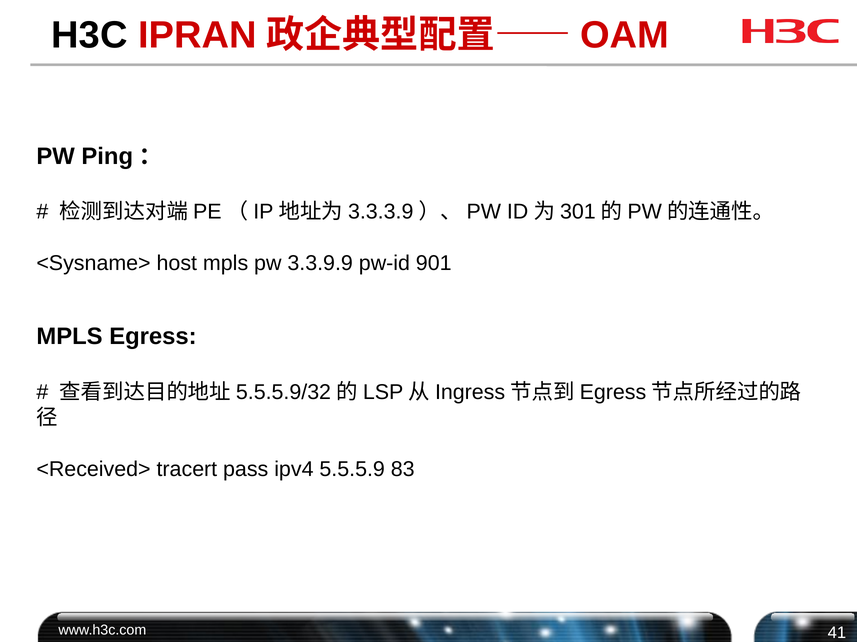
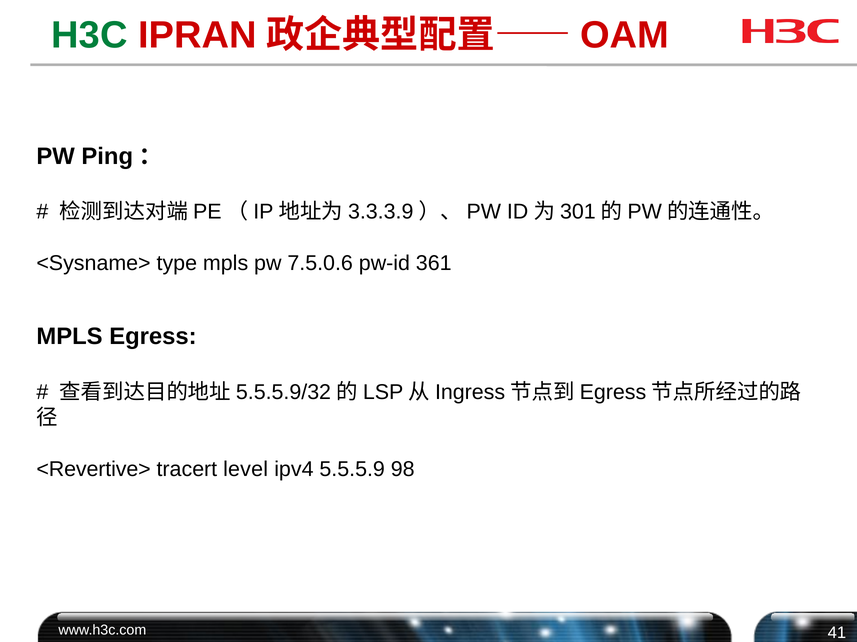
H3C colour: black -> green (90, 35)
host: host -> type (177, 263)
3.3.9.9: 3.3.9.9 -> 7.5.0.6 (320, 263)
901: 901 -> 361 (434, 263)
<Received>: <Received> -> <Revertive> (94, 470)
pass: pass -> level (246, 470)
83: 83 -> 98 (403, 470)
